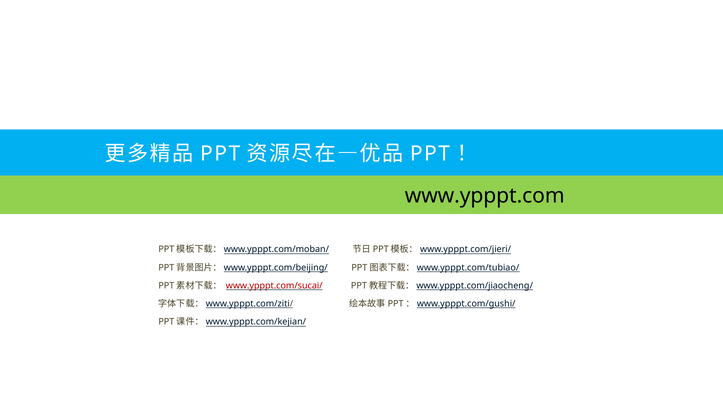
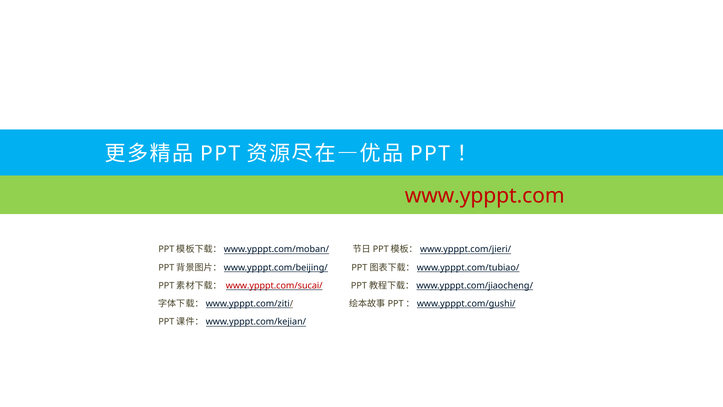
www.ypppt.com colour: black -> red (485, 196)
